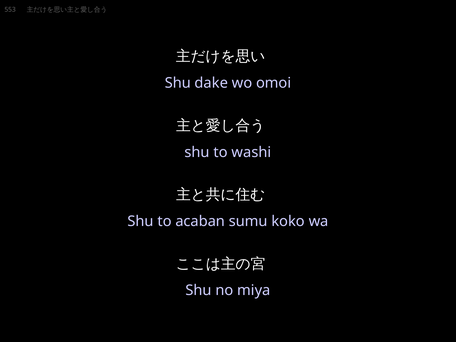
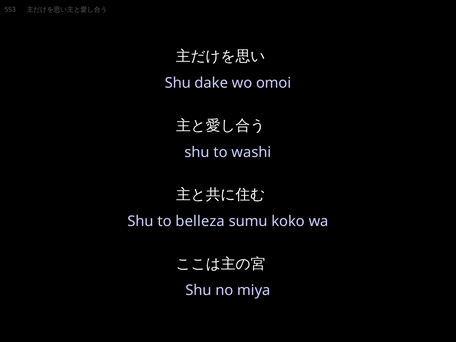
acaban: acaban -> belleza (200, 221)
